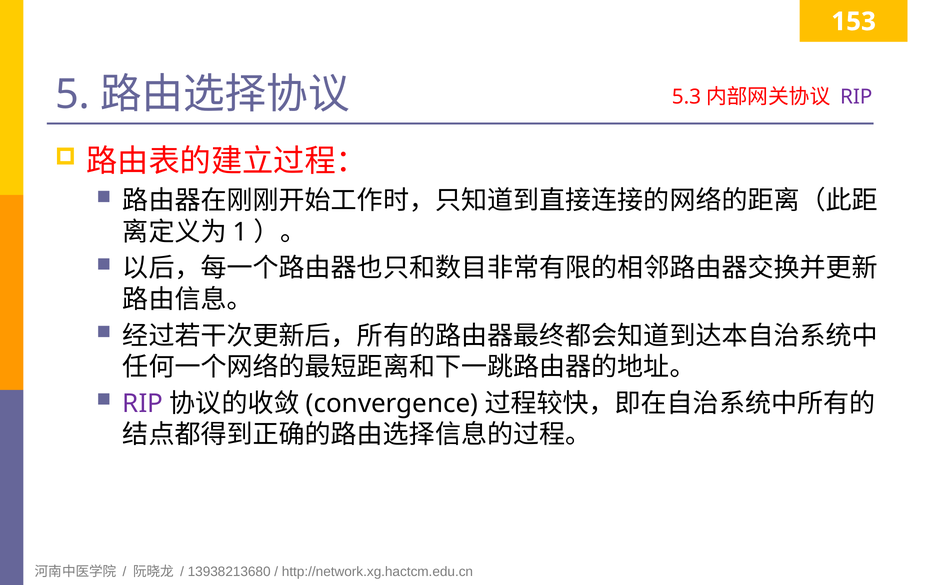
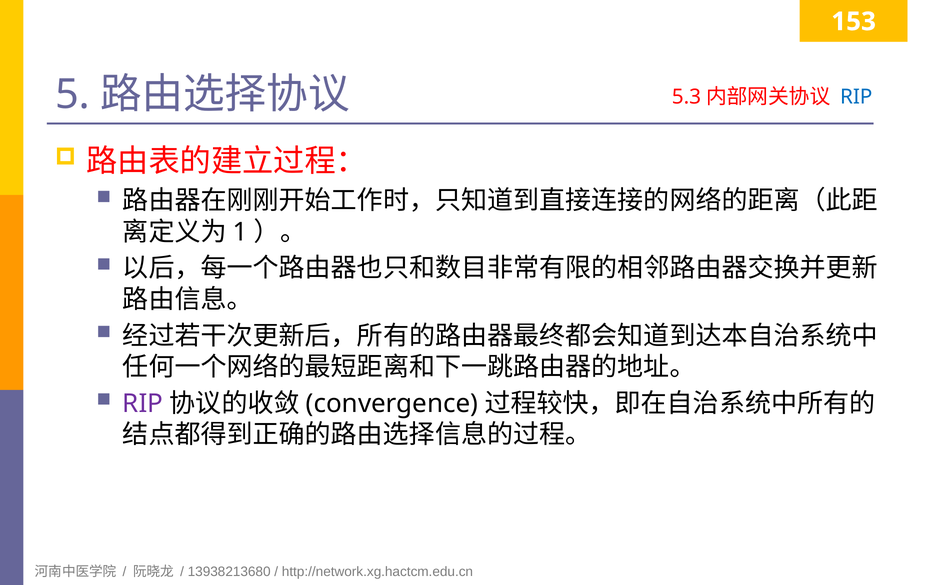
RIP colour: purple -> blue (856, 97)
